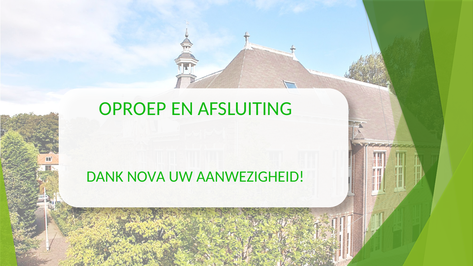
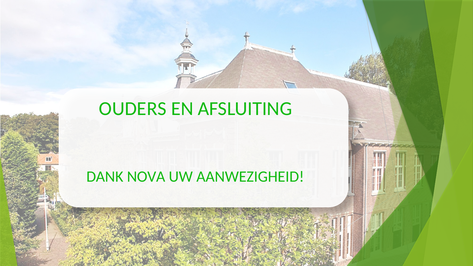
OPROEP: OPROEP -> OUDERS (133, 109)
